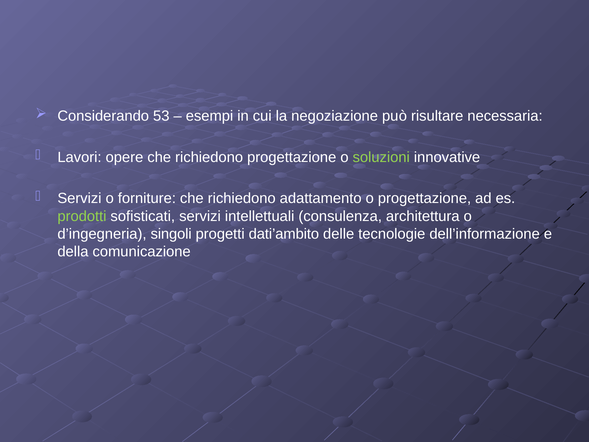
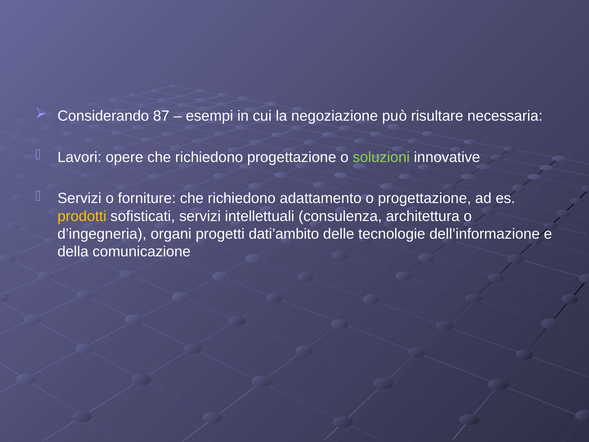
53: 53 -> 87 (161, 116)
prodotti colour: light green -> yellow (82, 216)
singoli: singoli -> organi (171, 234)
